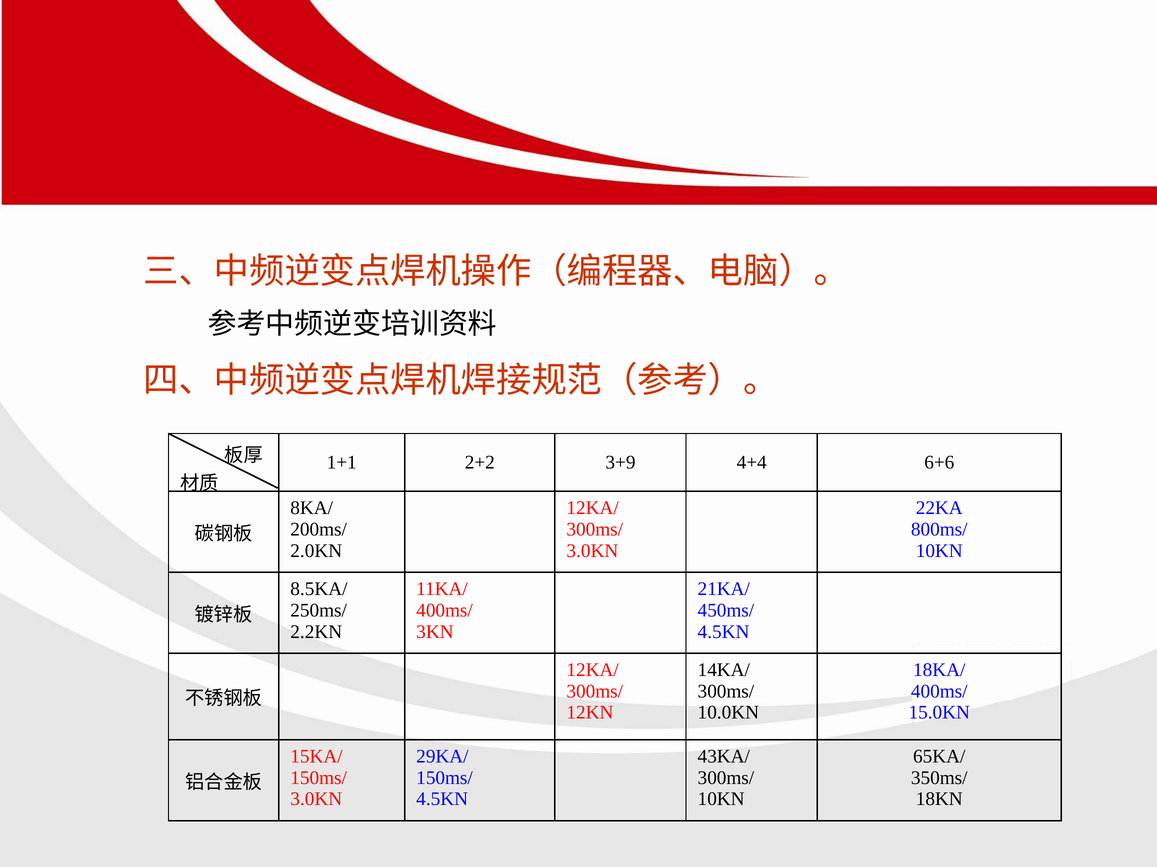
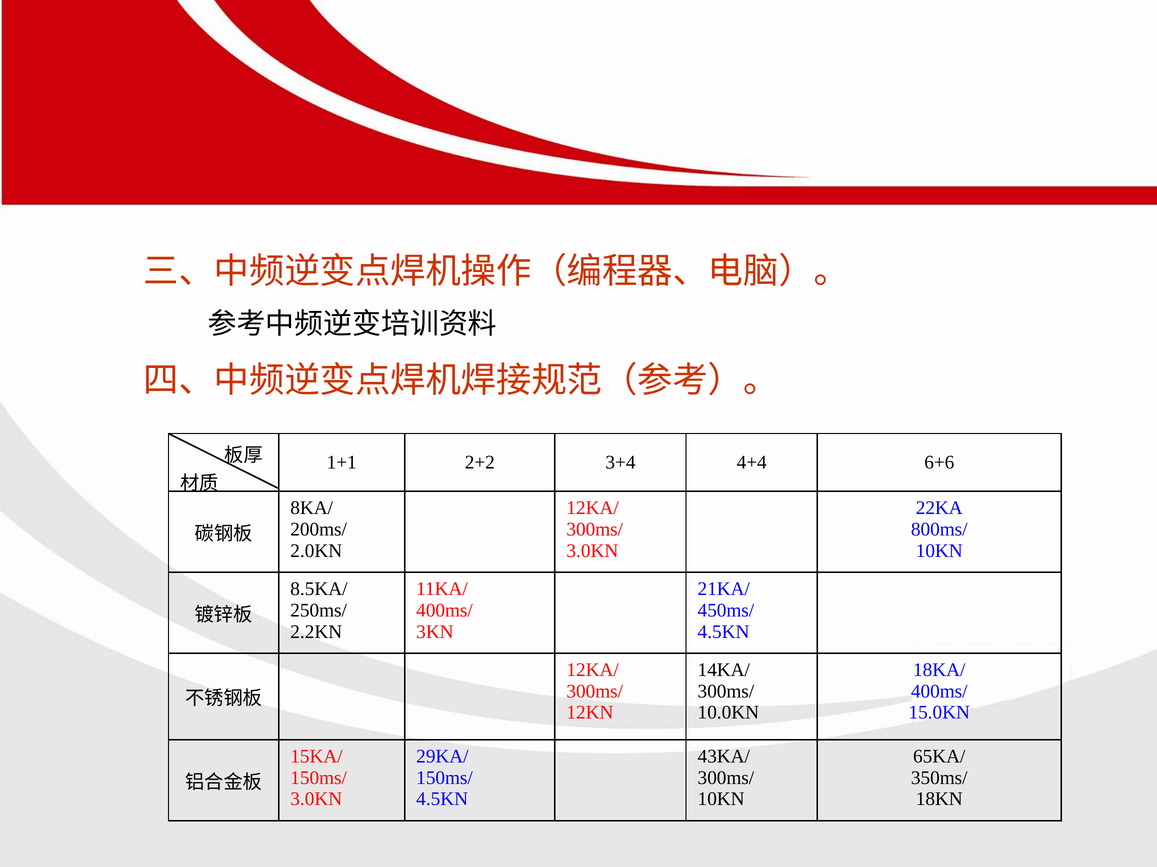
3+9: 3+9 -> 3+4 (621, 463)
